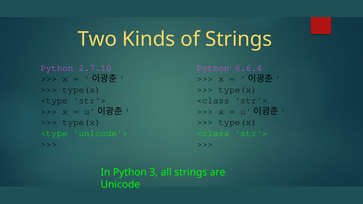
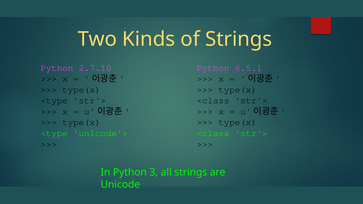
6.6.4: 6.6.4 -> 6.5.1 (248, 68)
